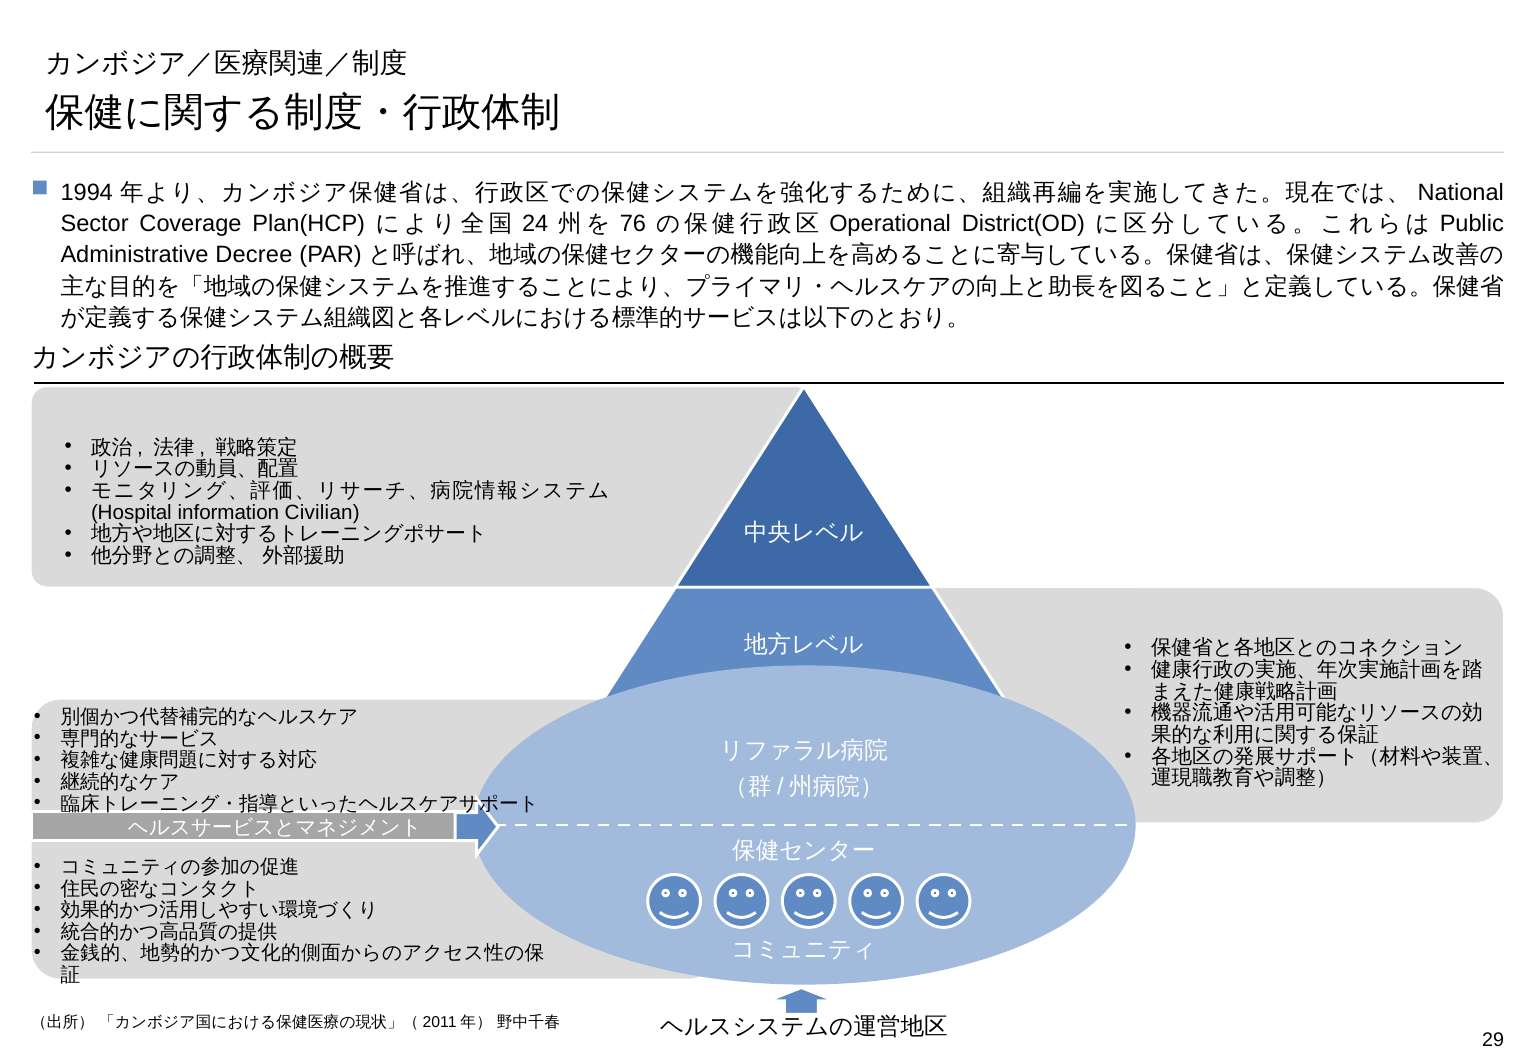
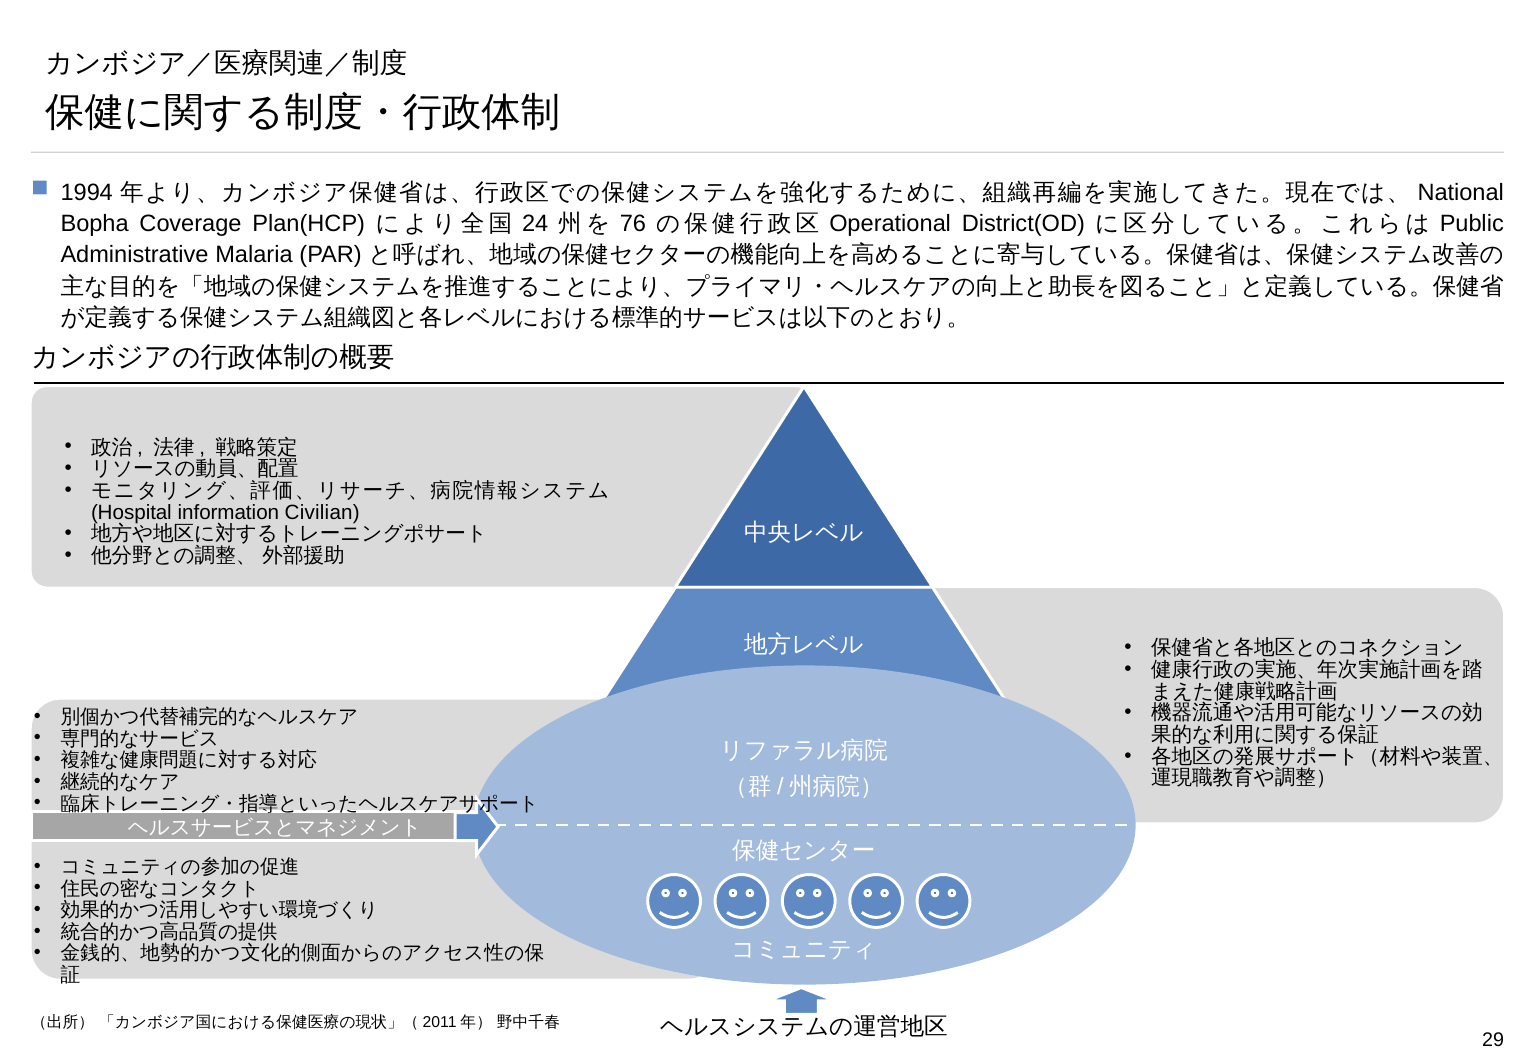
Sector: Sector -> Bopha (95, 224)
Decree: Decree -> Malaria (254, 255)
